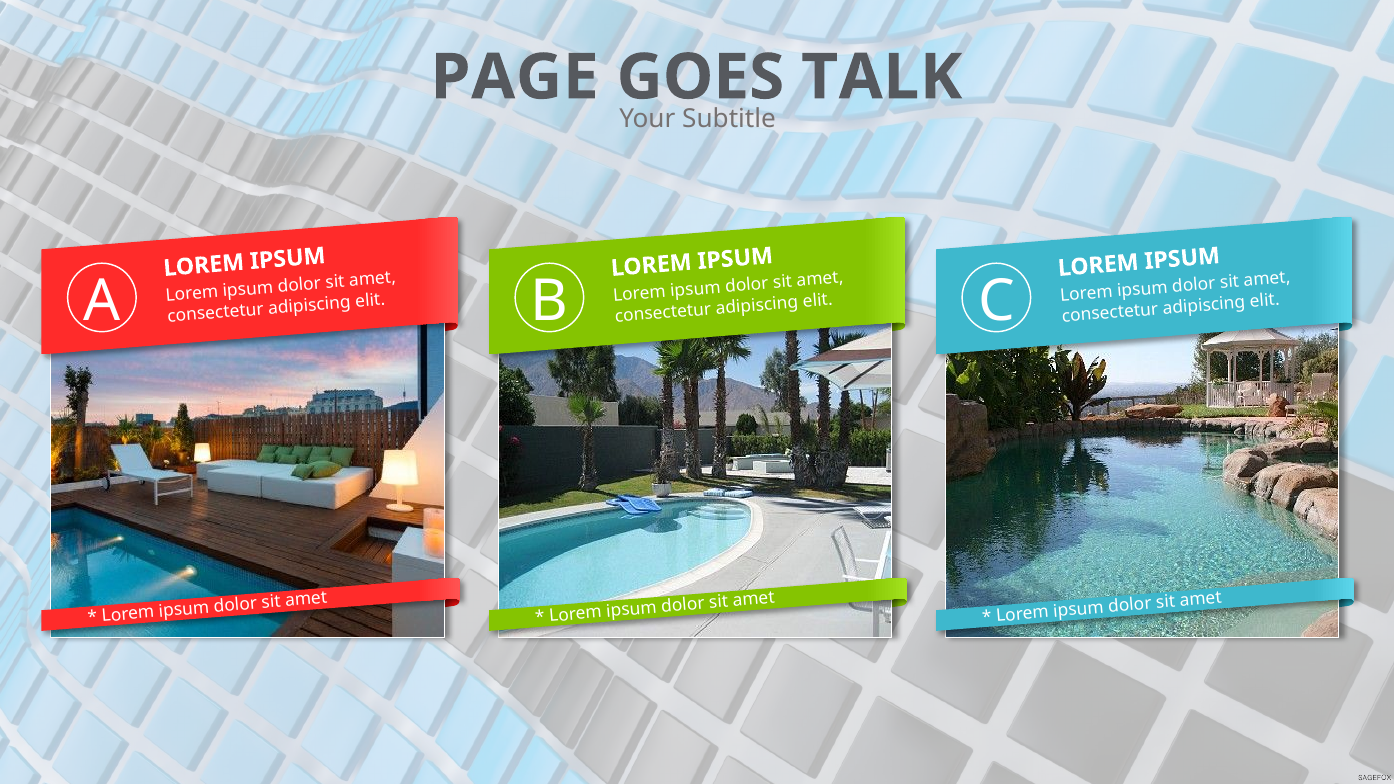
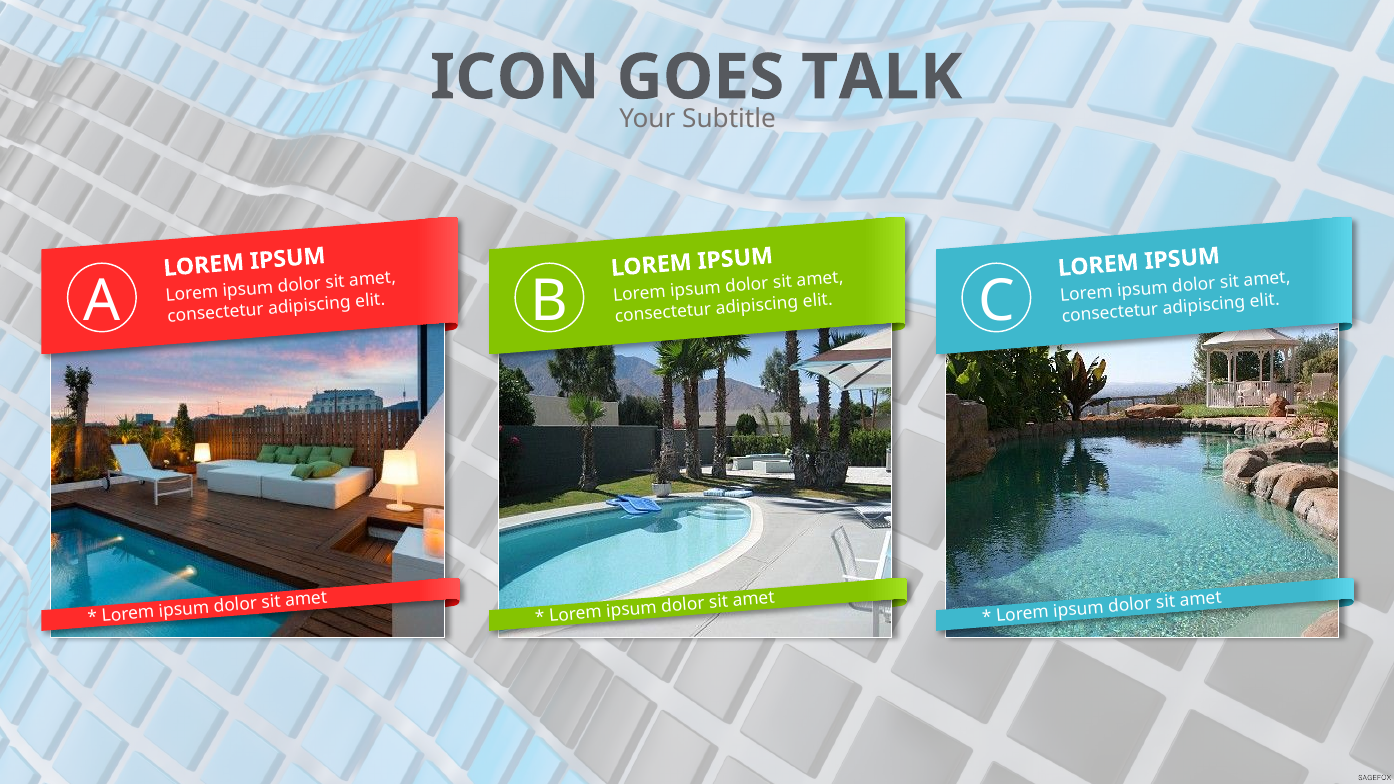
PAGE: PAGE -> ICON (515, 77)
